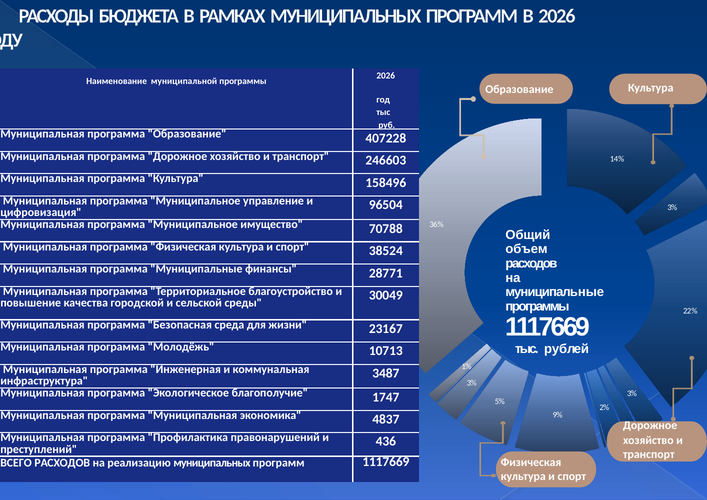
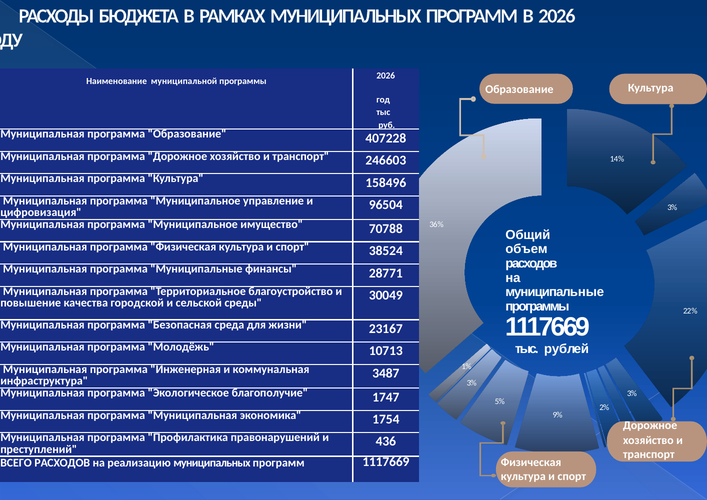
4837: 4837 -> 1754 (386, 419)
